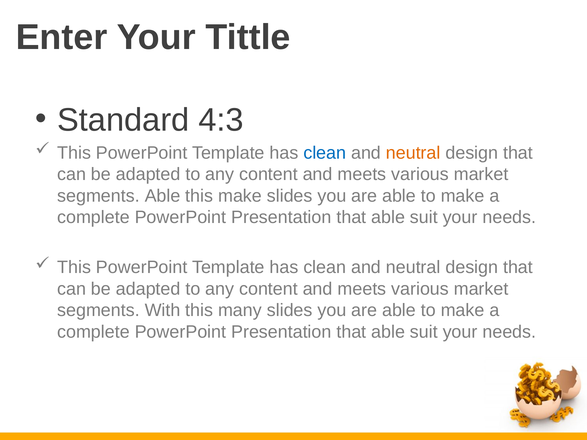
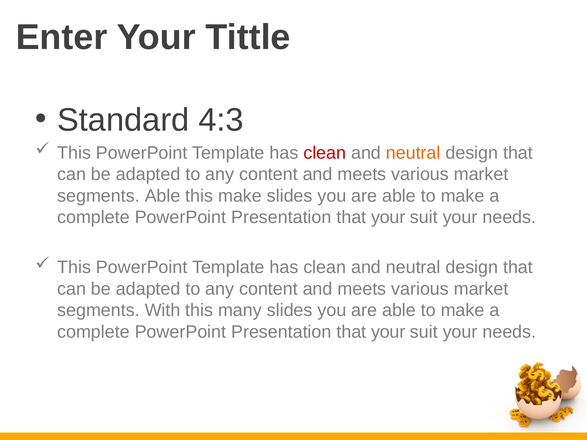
clean colour: blue -> red (325, 153)
able: able -> your (388, 217)
able: able -> your (388, 332)
